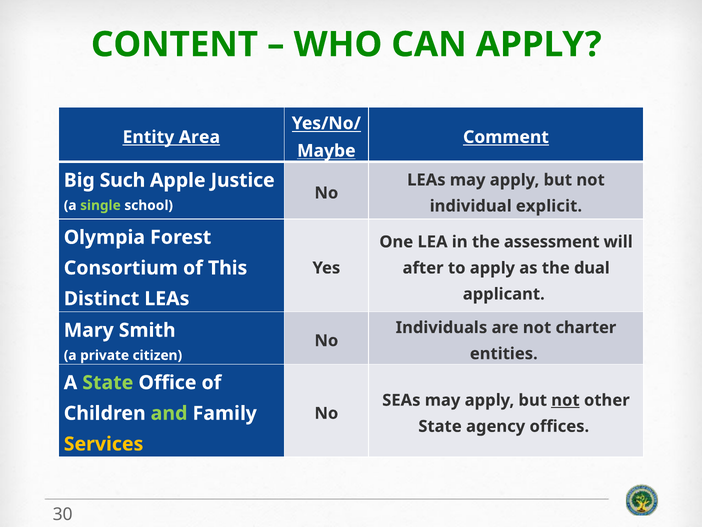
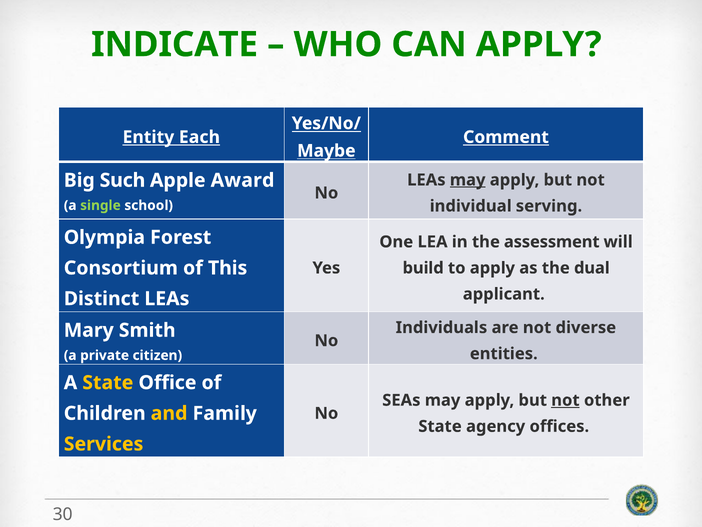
CONTENT: CONTENT -> INDICATE (175, 45)
Area: Area -> Each (199, 137)
Justice: Justice -> Award (242, 180)
may underline: none -> present (468, 180)
explicit: explicit -> serving (549, 206)
after: after -> build (423, 268)
charter: charter -> diverse (586, 327)
State colour: light green -> yellow (108, 382)
and colour: light green -> yellow (169, 413)
